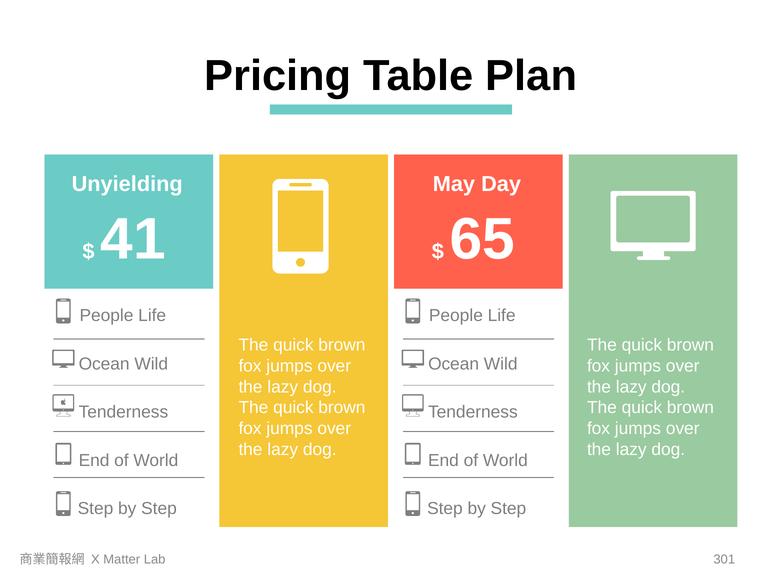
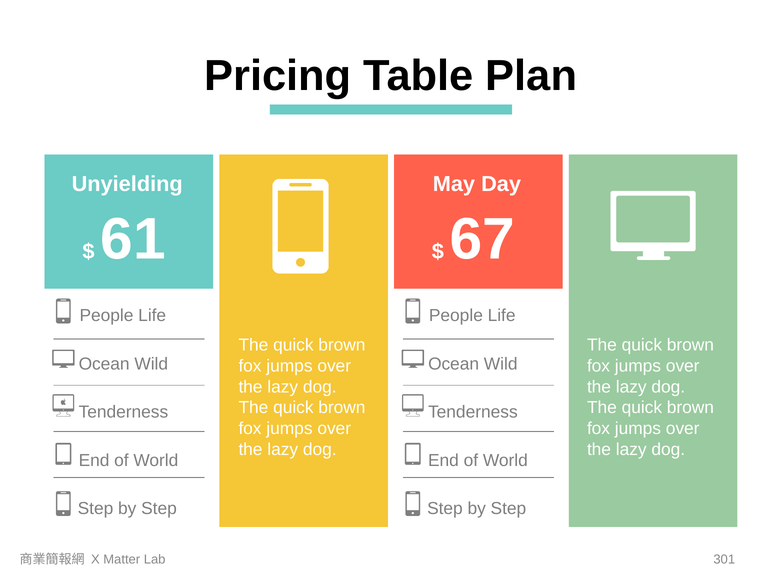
41: 41 -> 61 (133, 240)
65: 65 -> 67 (482, 240)
